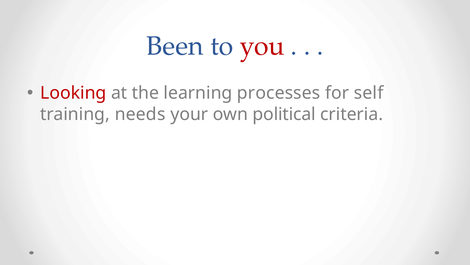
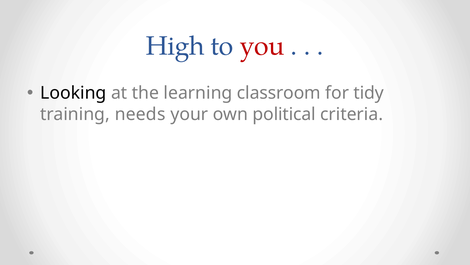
Been: Been -> High (175, 46)
Looking colour: red -> black (73, 93)
processes: processes -> classroom (279, 93)
self: self -> tidy (369, 93)
